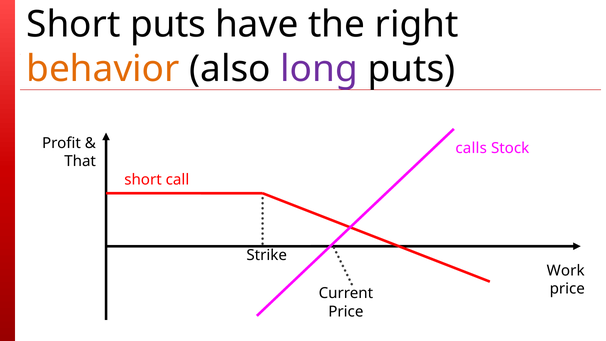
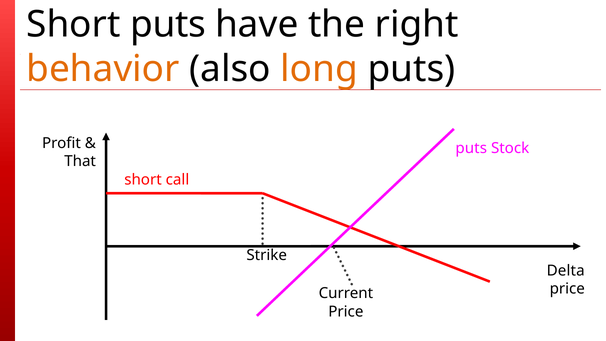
long colour: purple -> orange (319, 69)
calls: calls -> puts (471, 148)
Work: Work -> Delta (566, 271)
